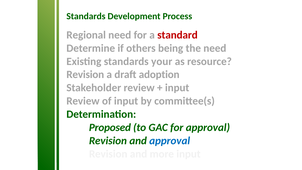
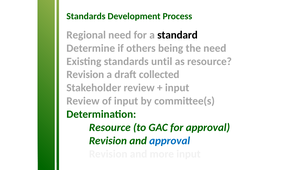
standard colour: red -> black (177, 35)
your: your -> until (162, 61)
adoption: adoption -> collected (159, 75)
Proposed: Proposed -> Resource (110, 127)
